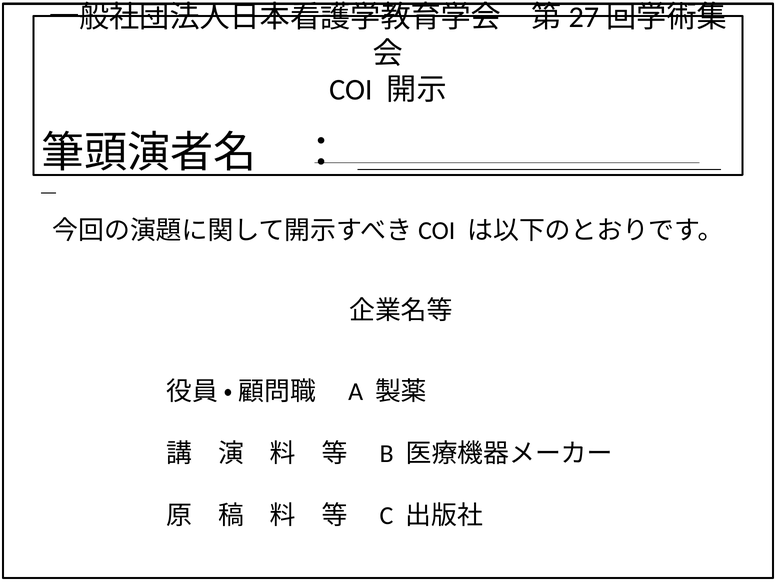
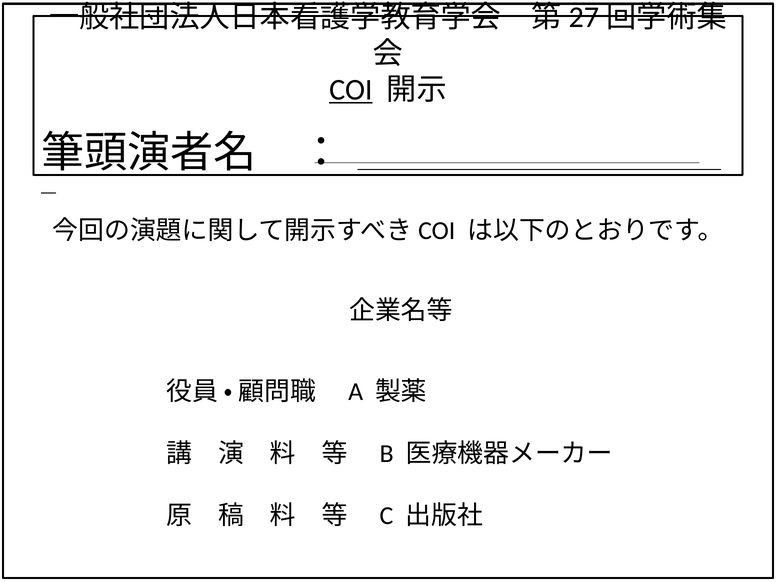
COI underline: none -> present (351, 90)
